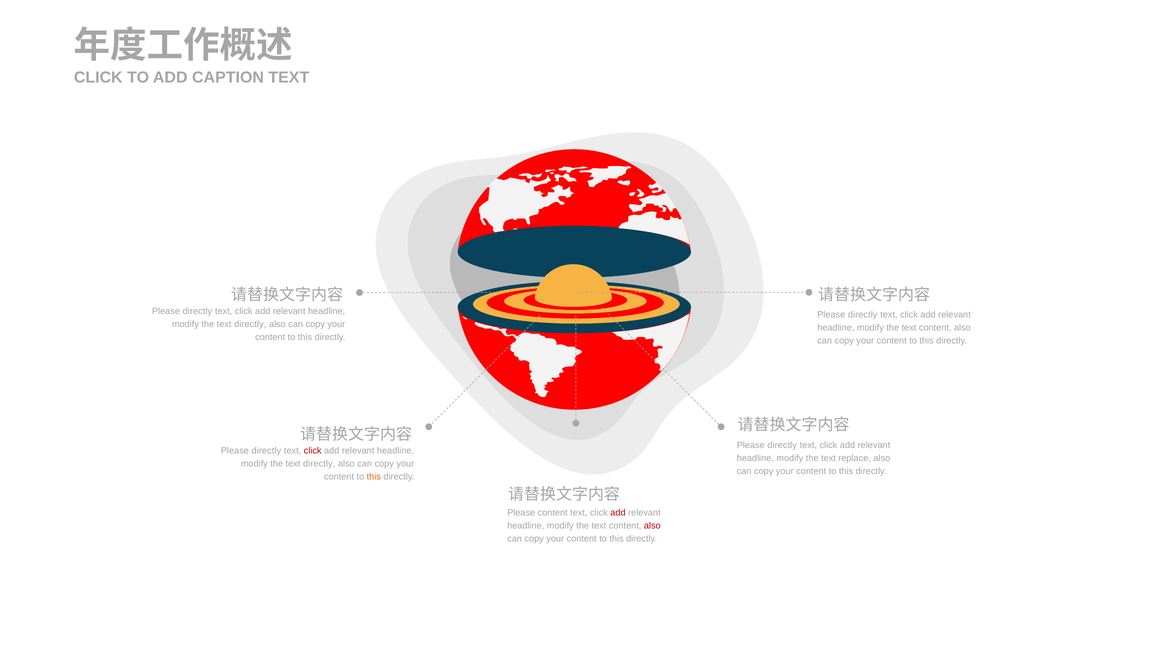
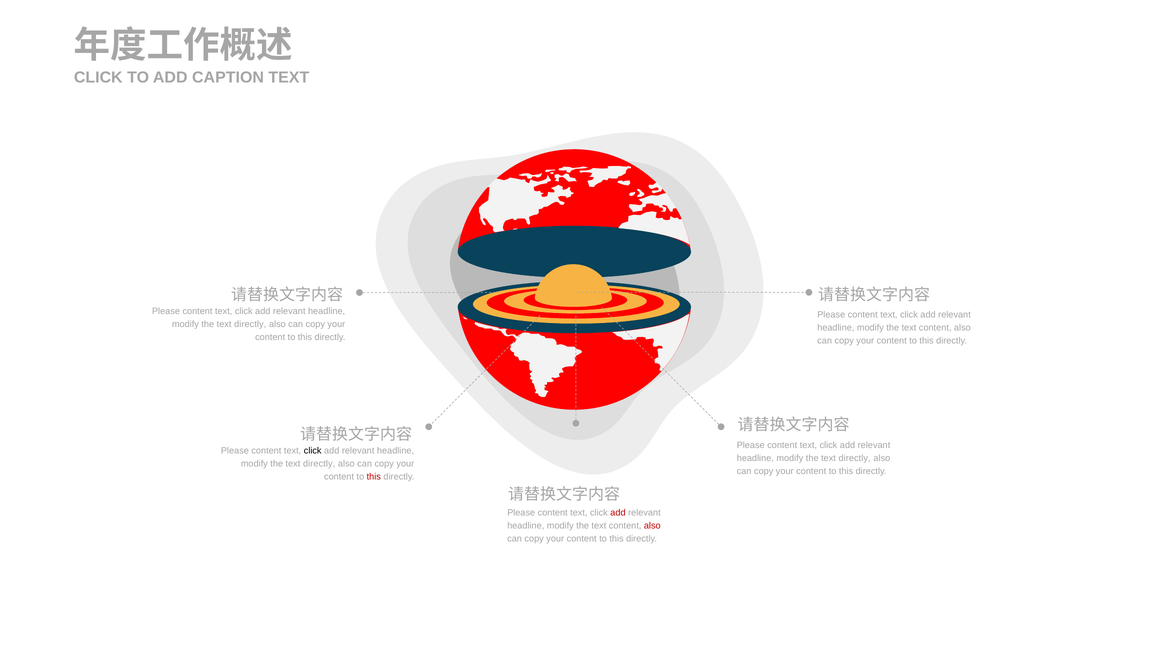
directly: directly -> content (197, 311)
directly: directly -> content (863, 315)
directly: directly -> content (782, 445)
directly: directly -> content (266, 451)
click colour: red -> black (313, 451)
replace: replace -> directly (855, 458)
this colour: orange -> red (374, 477)
